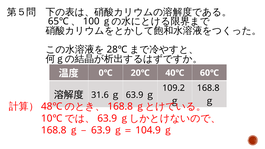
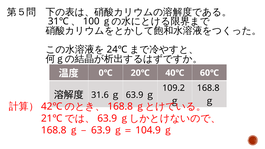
65℃: 65℃ -> 31℃ (58, 21)
28℃: 28℃ -> 24℃ (117, 50)
48℃: 48℃ -> 42℃ (52, 107)
10℃: 10℃ -> 21℃ (52, 118)
